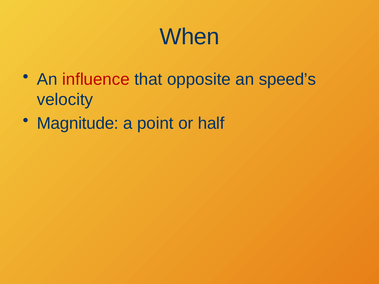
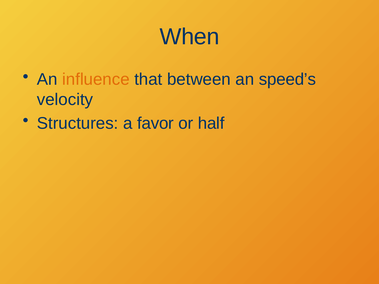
influence colour: red -> orange (96, 80)
opposite: opposite -> between (199, 80)
Magnitude: Magnitude -> Structures (78, 123)
point: point -> favor (155, 123)
